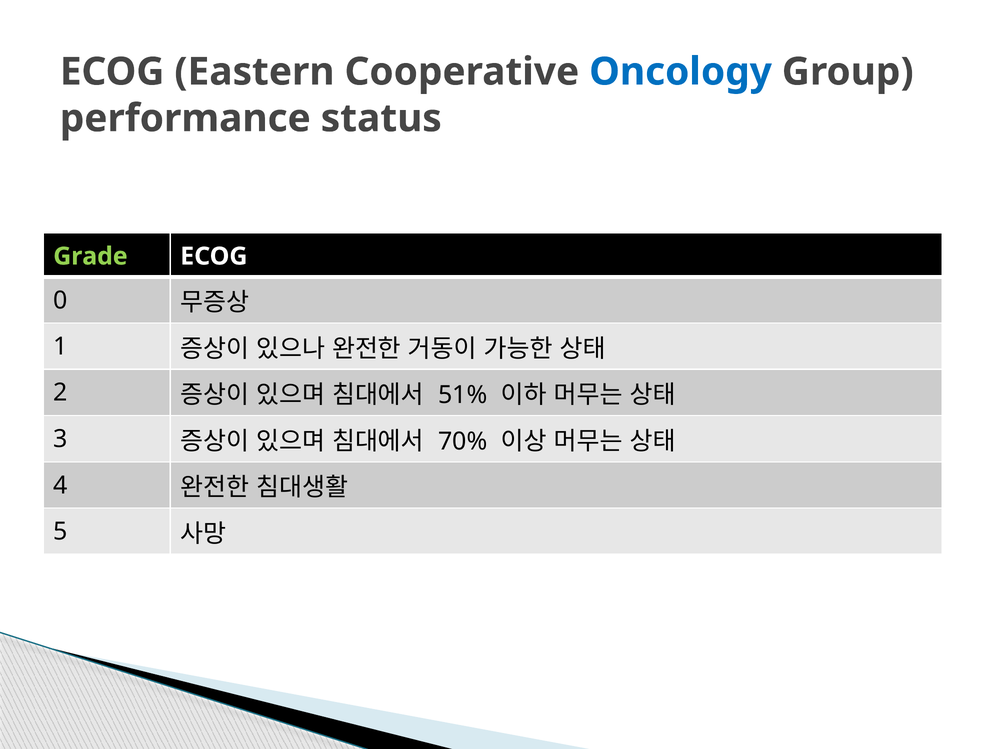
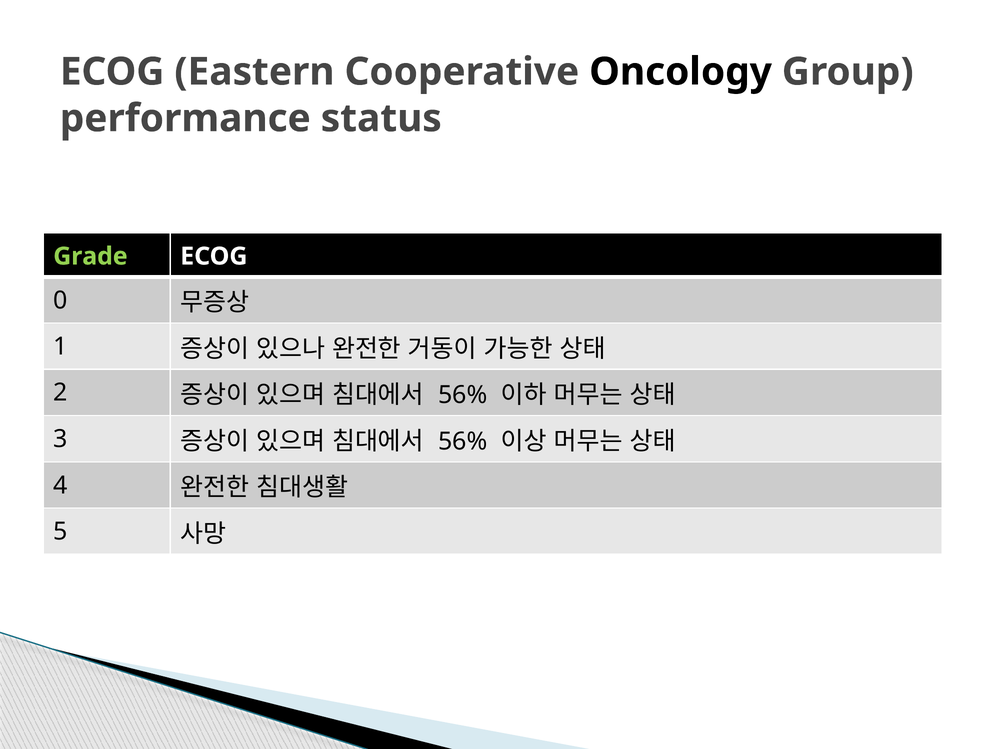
Oncology colour: blue -> black (681, 72)
51%: 51% -> 56% (463, 395)
70%: 70% -> 56% (463, 441)
